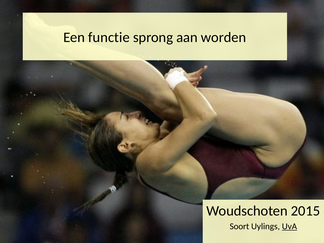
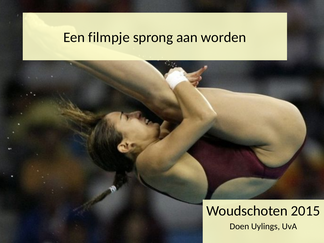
functie: functie -> filmpje (109, 37)
Soort: Soort -> Doen (239, 226)
UvA underline: present -> none (289, 226)
